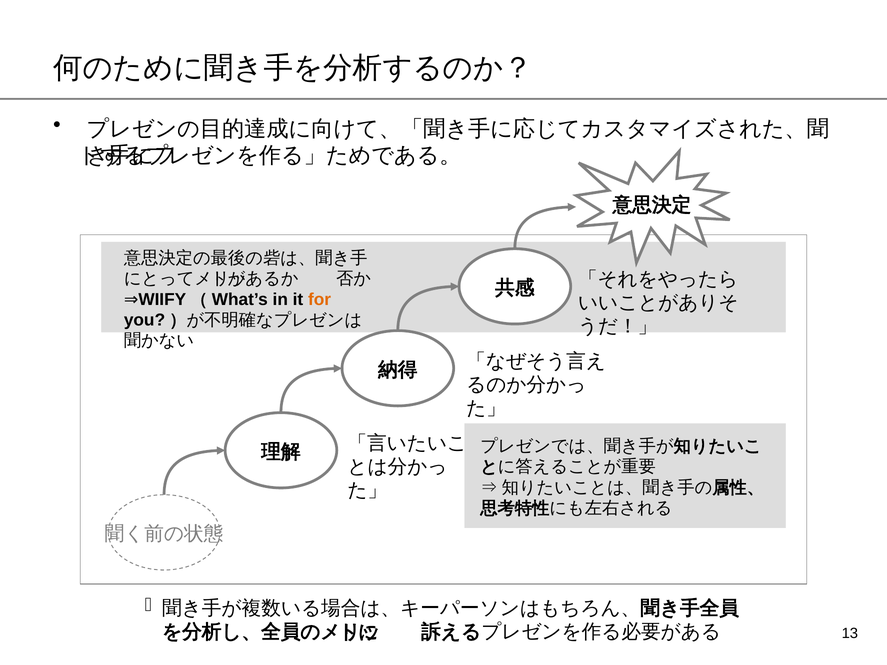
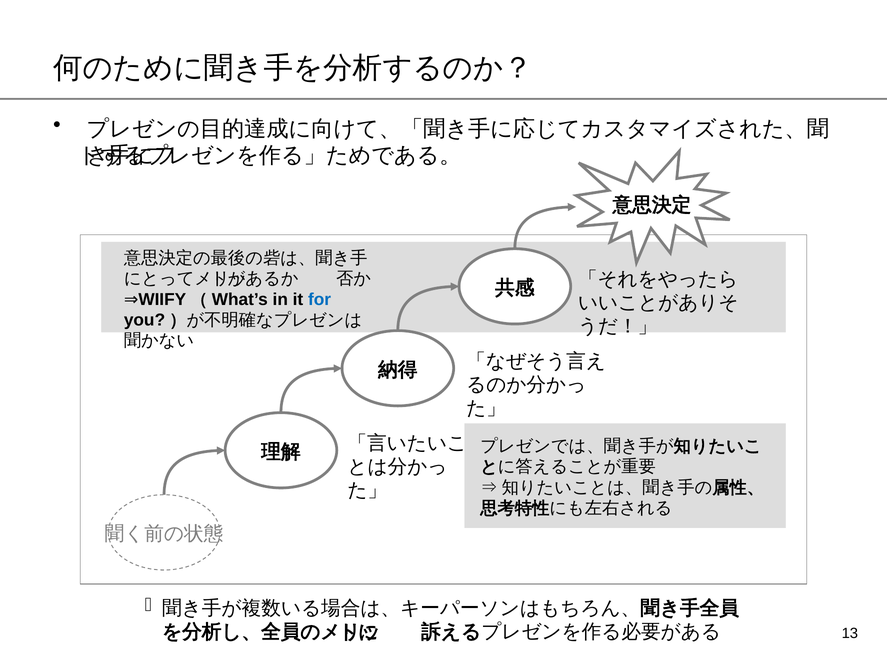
for colour: orange -> blue (320, 299)
